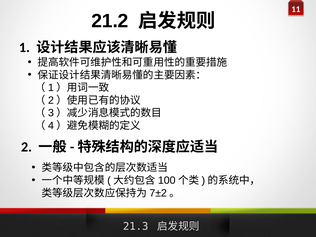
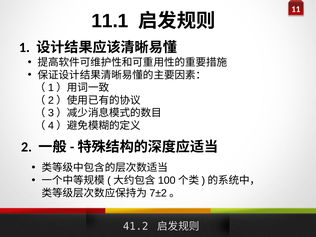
21.2: 21.2 -> 11.1 (110, 21)
21.3: 21.3 -> 41.2 (136, 226)
